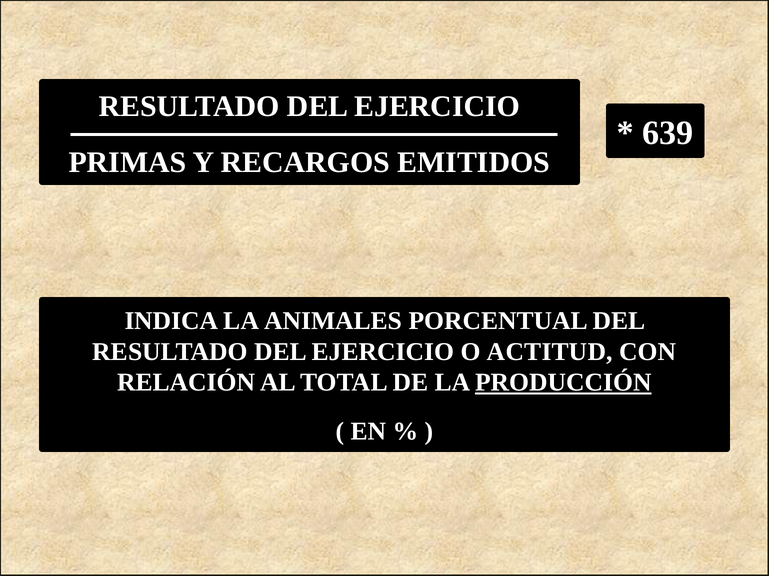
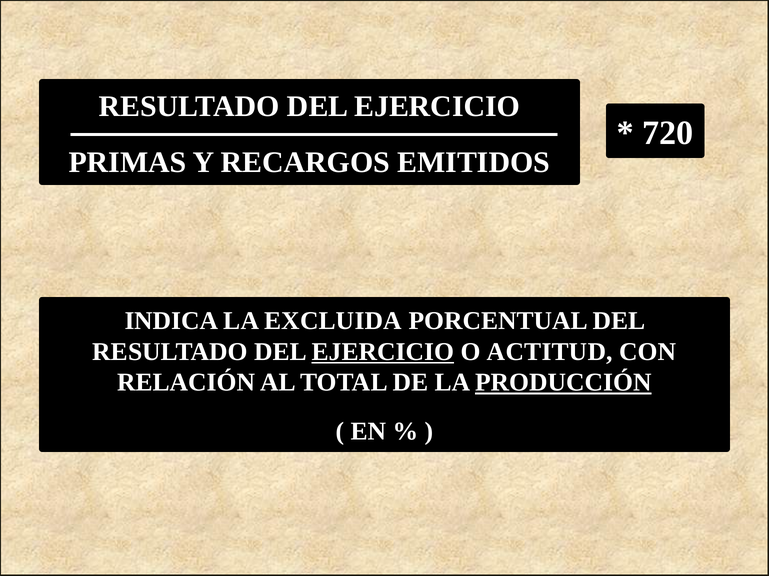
639: 639 -> 720 (668, 133)
ANIMALES: ANIMALES -> EXCLUIDA (333, 321)
EJERCICIO underline: none -> present (383, 352)
